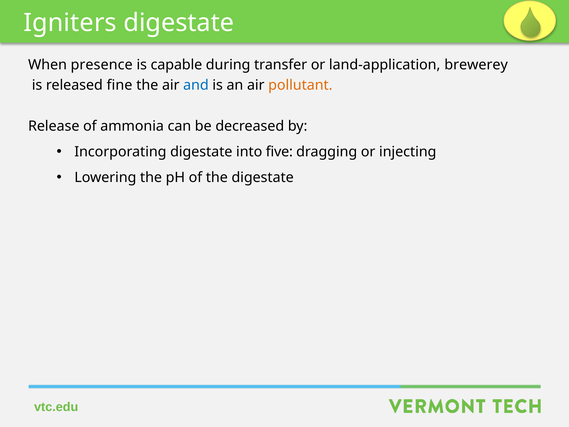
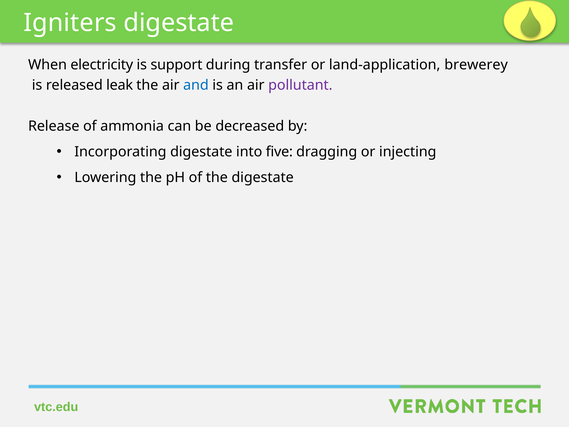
presence: presence -> electricity (102, 65)
capable: capable -> support (176, 65)
fine: fine -> leak (120, 85)
pollutant colour: orange -> purple (300, 85)
